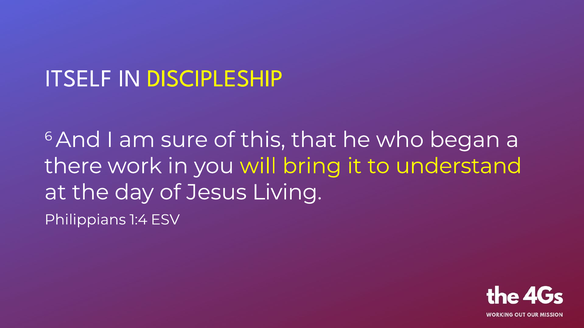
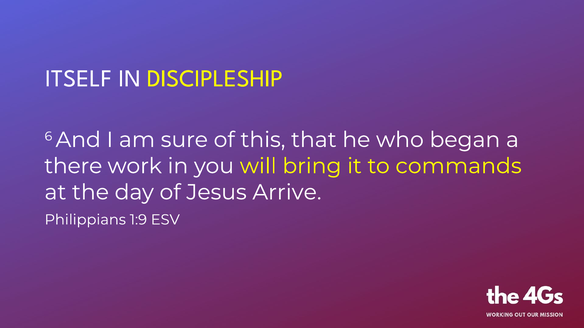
understand: understand -> commands (459, 166)
Living: Living -> Arrive (287, 193)
1:4: 1:4 -> 1:9 (138, 220)
